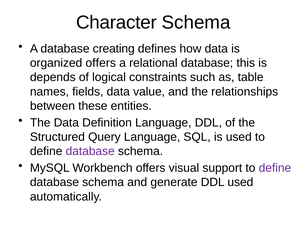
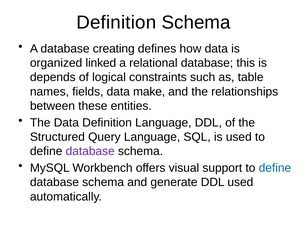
Character: Character -> Definition (116, 23)
organized offers: offers -> linked (101, 63)
value: value -> make (149, 92)
define colour: purple -> blue (275, 168)
